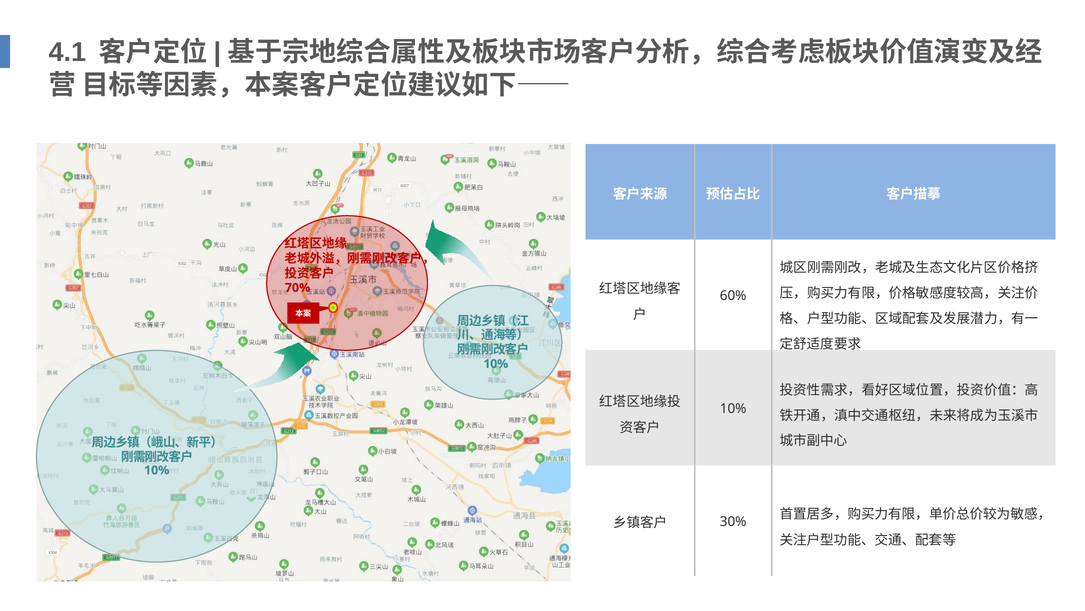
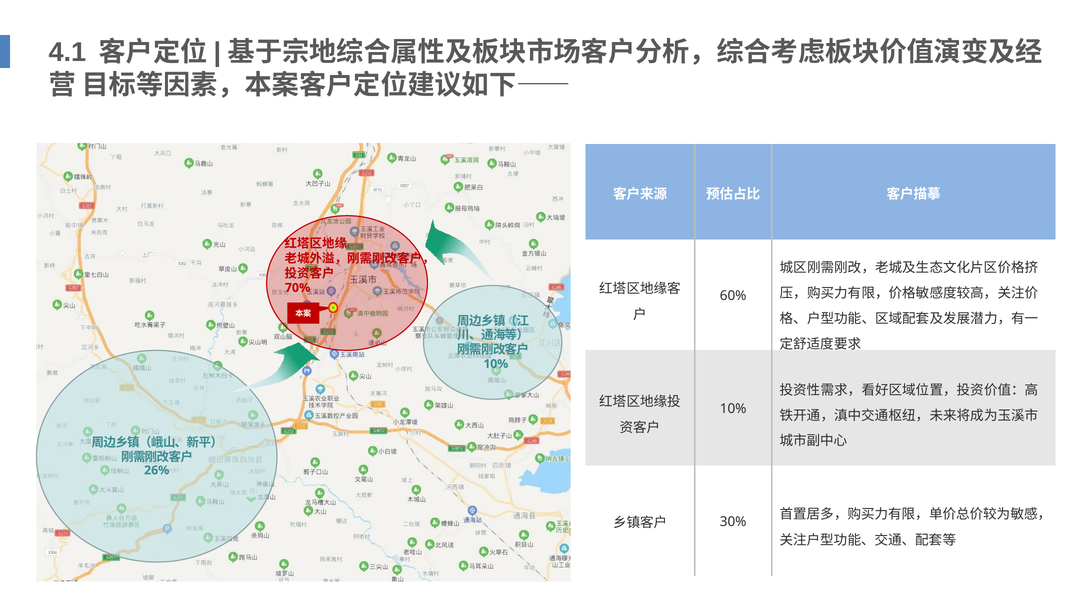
10%: 10% -> 26% (157, 470)
